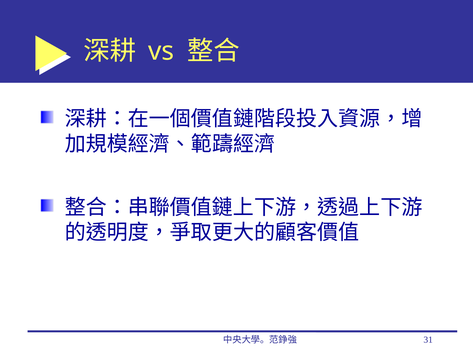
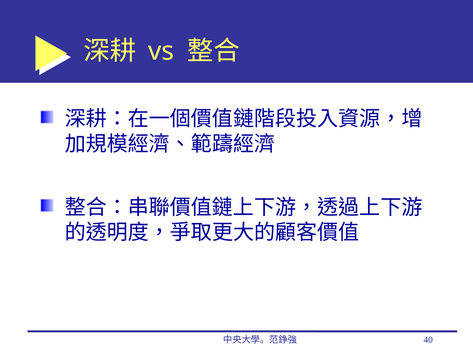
31: 31 -> 40 (428, 340)
